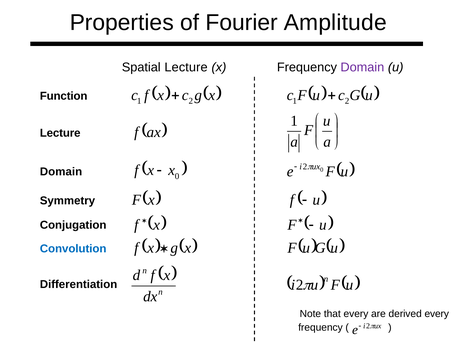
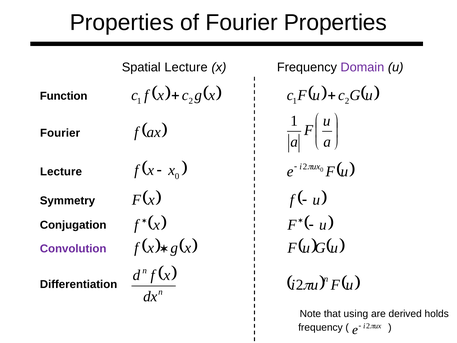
Fourier Amplitude: Amplitude -> Properties (335, 23)
Lecture: Lecture -> Fourier (60, 133)
Domain: Domain -> Lecture (61, 172)
Convolution colour: blue -> purple (73, 249)
that every: every -> using (356, 314)
derived every: every -> holds (437, 314)
